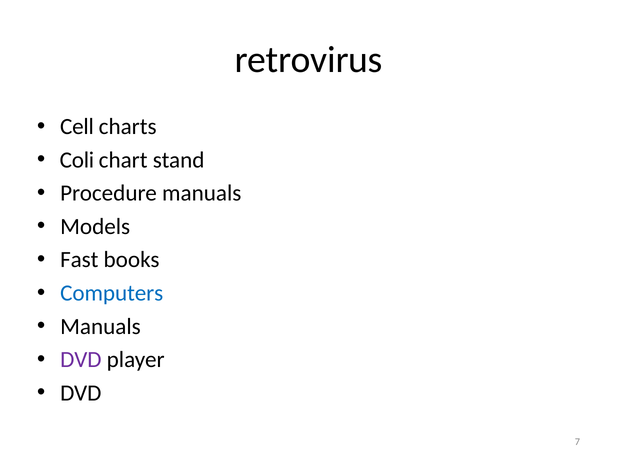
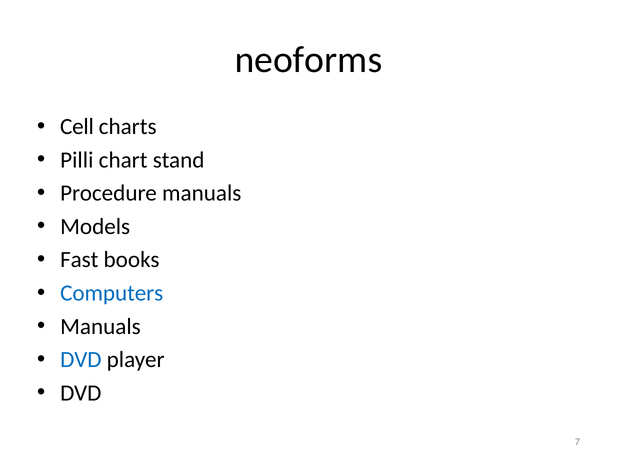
retrovirus: retrovirus -> neoforms (308, 60)
Coli: Coli -> Pilli (77, 160)
DVD colour: purple -> blue (81, 360)
